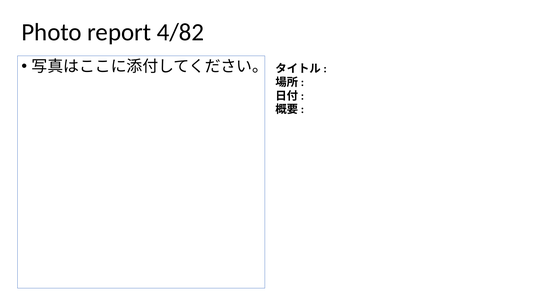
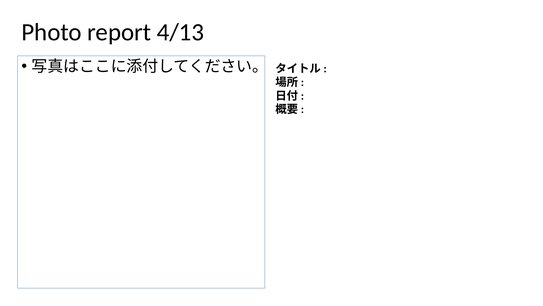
4/82: 4/82 -> 4/13 (180, 32)
